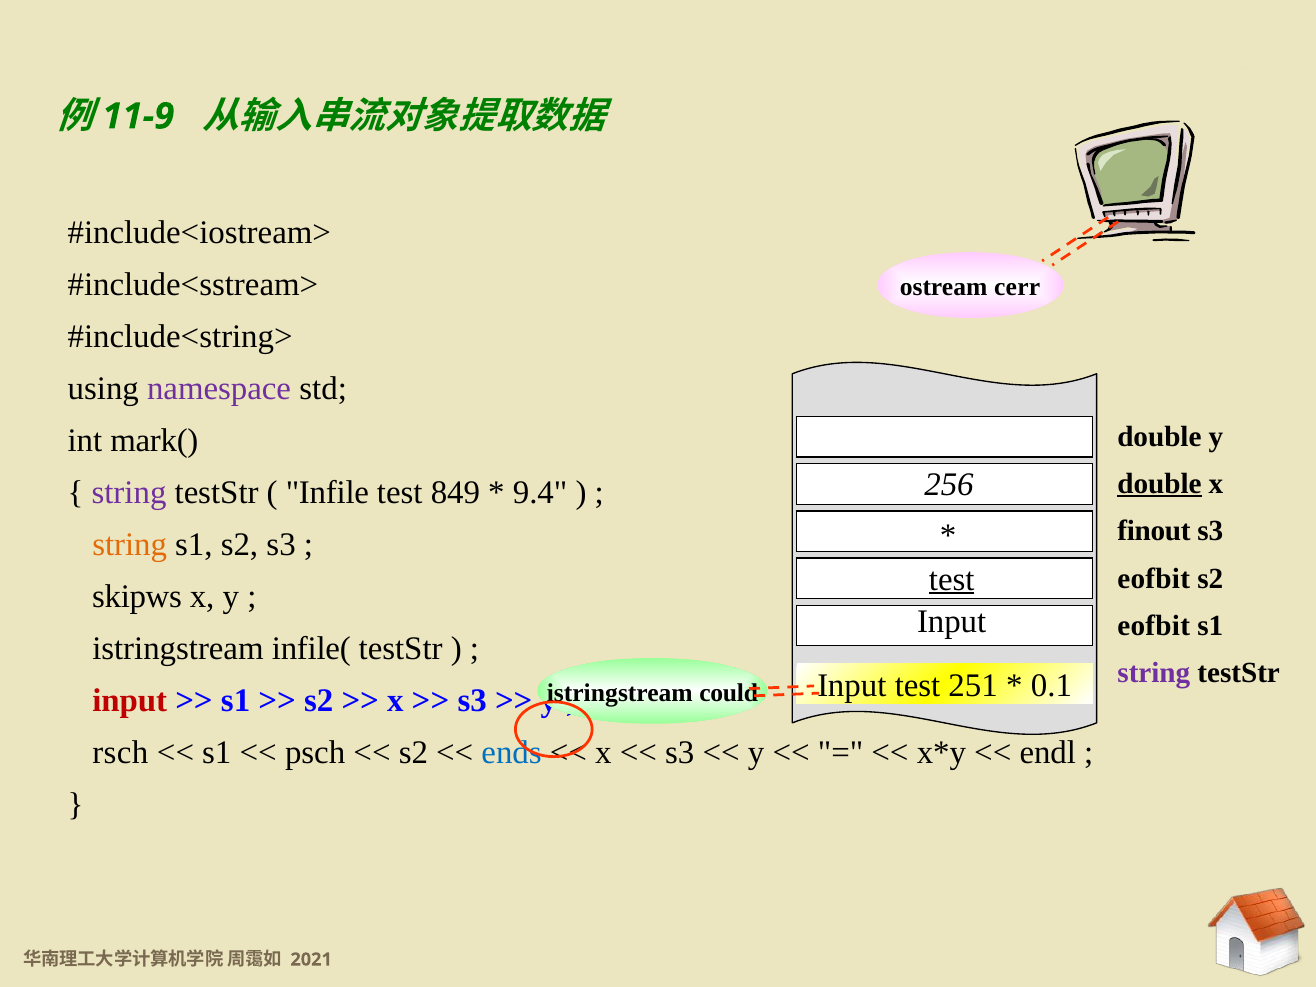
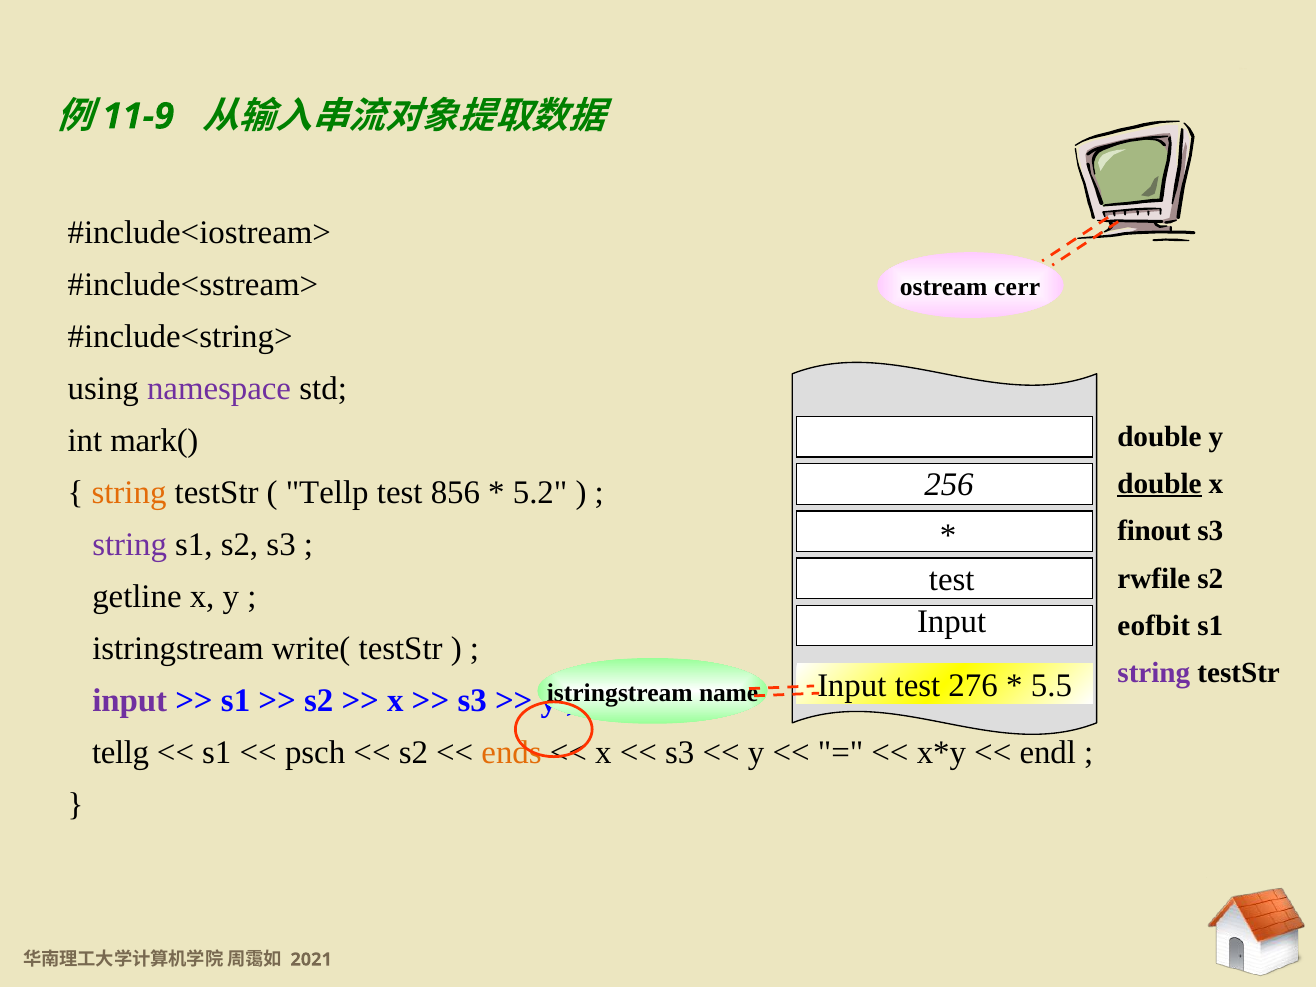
string colour: purple -> orange (129, 492)
Infile: Infile -> Tellp (327, 492)
849: 849 -> 856 (455, 492)
9.4: 9.4 -> 5.2 (540, 492)
string colour: orange -> purple (130, 545)
test underline: present -> none (952, 579)
eofbit: eofbit -> rwfile (1154, 578)
skipws: skipws -> getline (137, 597)
infile(: infile( -> write( (311, 649)
251: 251 -> 276 (973, 686)
0.1: 0.1 -> 5.5 (1051, 686)
could: could -> name (729, 693)
input colour: red -> purple (130, 701)
rsch: rsch -> tellg (121, 753)
ends colour: blue -> orange (512, 753)
